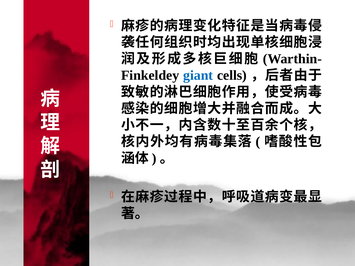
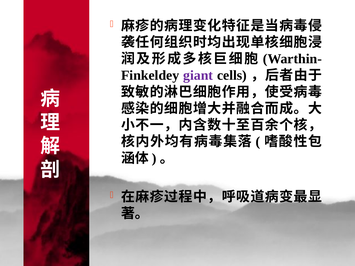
giant colour: blue -> purple (198, 76)
